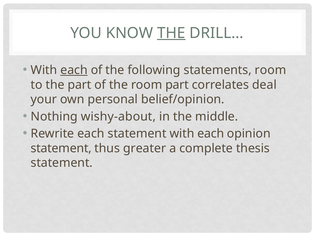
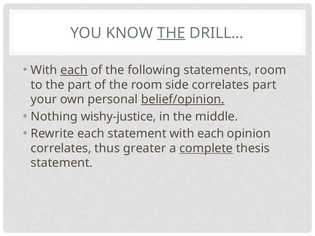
room part: part -> side (177, 85)
correlates deal: deal -> part (264, 85)
belief/opinion underline: none -> present (183, 99)
wishy-about: wishy-about -> wishy-justice (118, 117)
statement: statement -> correlates (61, 148)
complete underline: none -> present (206, 148)
